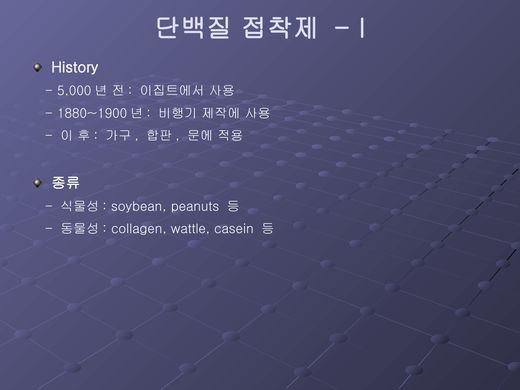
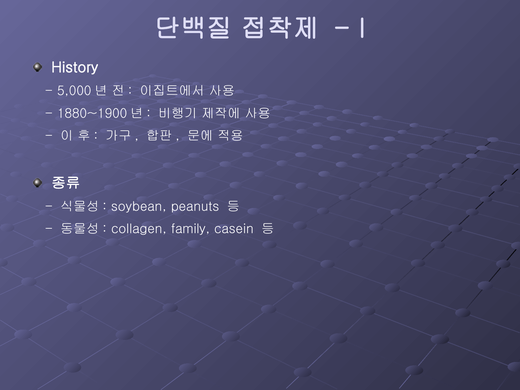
wattle: wattle -> family (190, 229)
